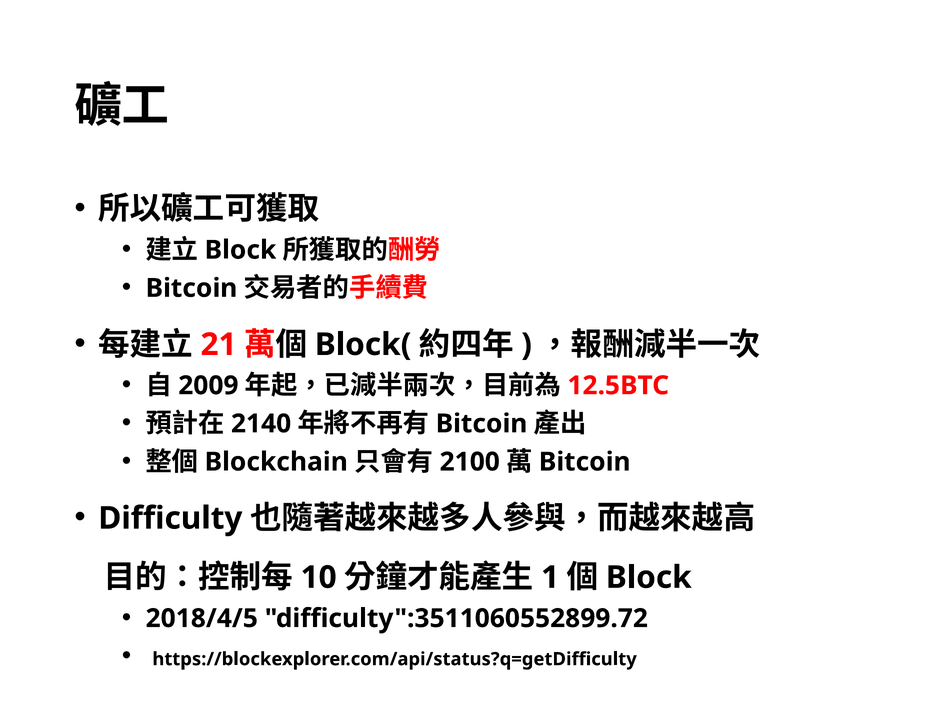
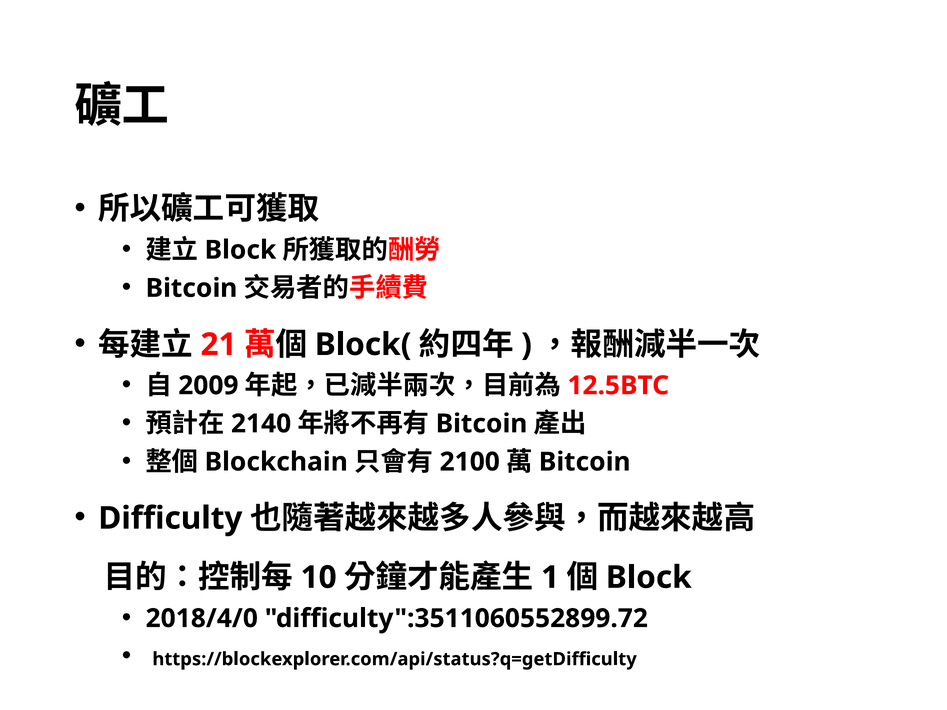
2018/4/5: 2018/4/5 -> 2018/4/0 (202, 619)
